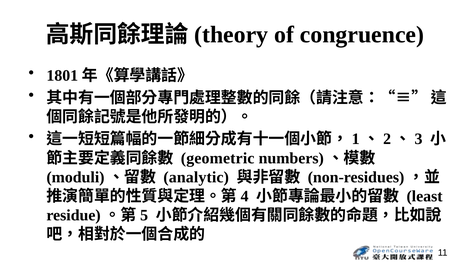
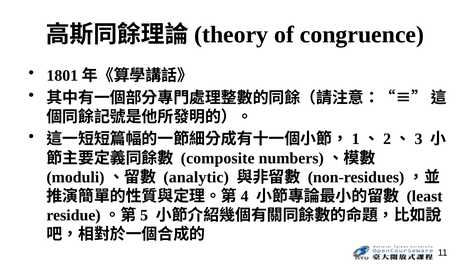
geometric: geometric -> composite (218, 158)
